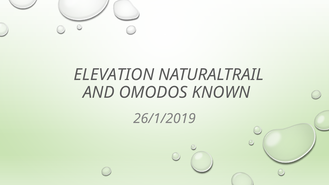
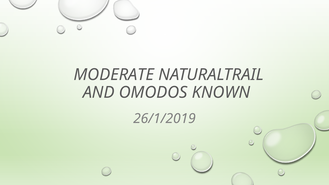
ELEVATION: ELEVATION -> MODERATE (114, 75)
